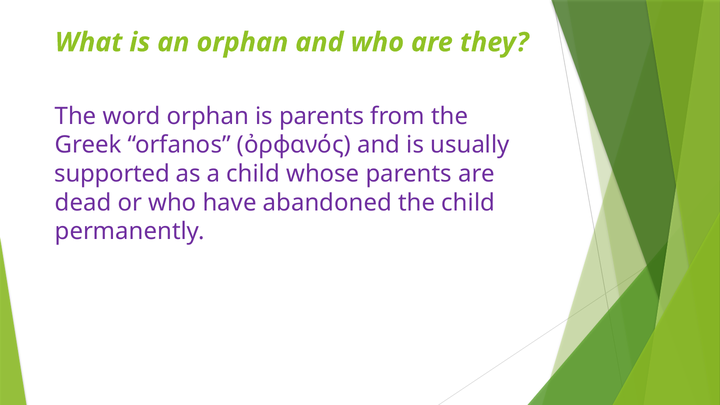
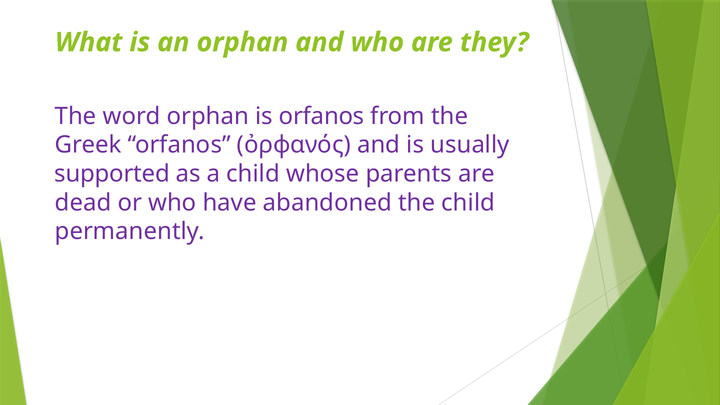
is parents: parents -> orfanos (322, 116)
